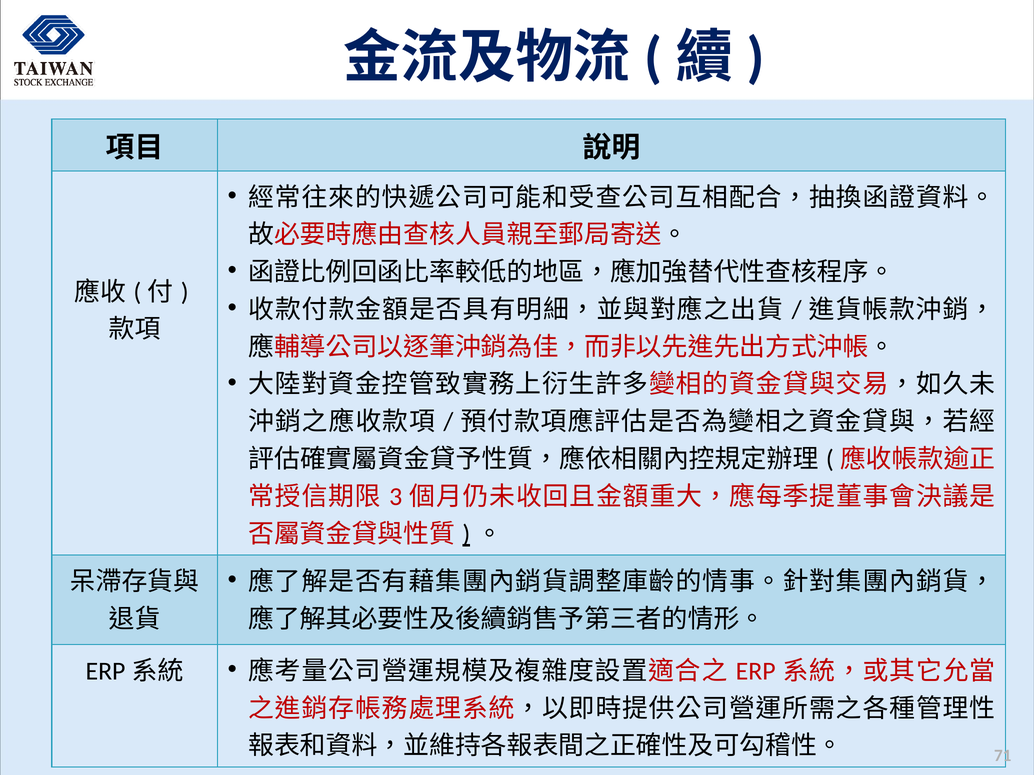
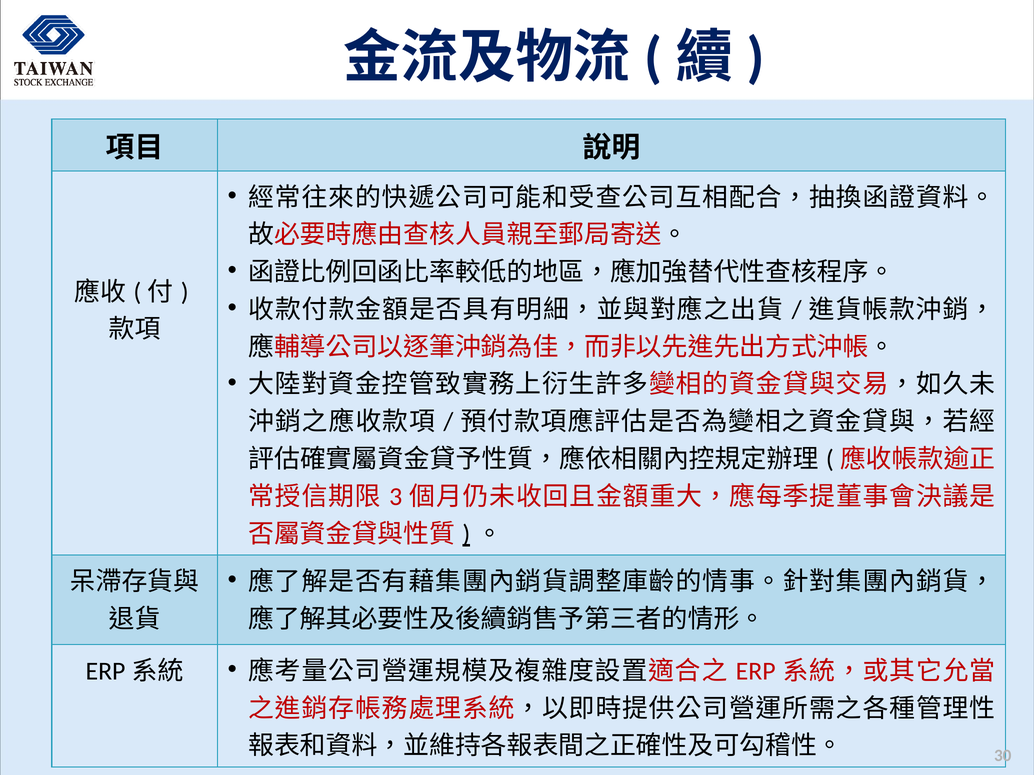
71: 71 -> 30 (1003, 756)
